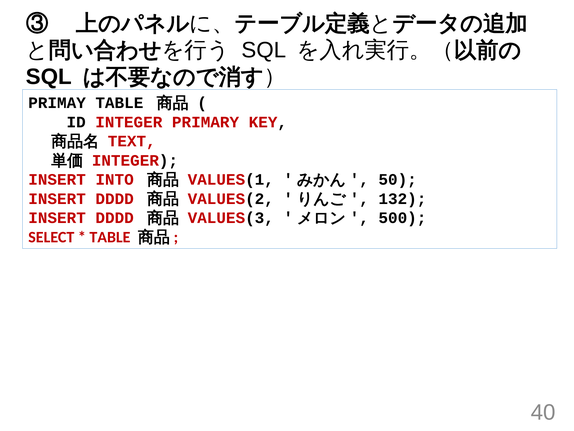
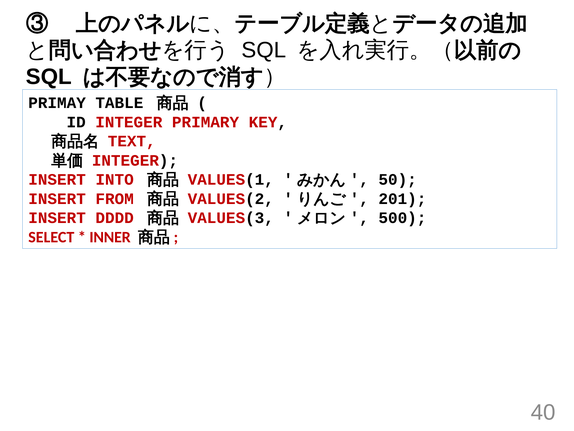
DDDD: DDDD -> FROM (115, 199)
132: 132 -> 201 (402, 199)
TABLE: TABLE -> INNER (110, 237)
